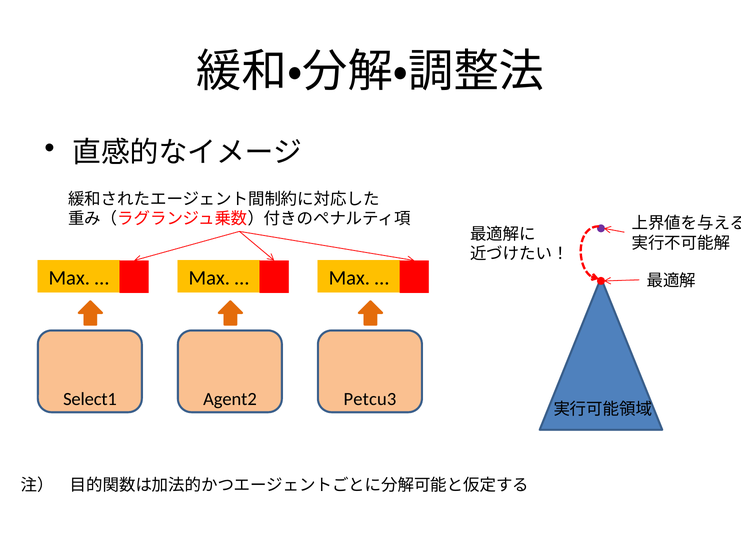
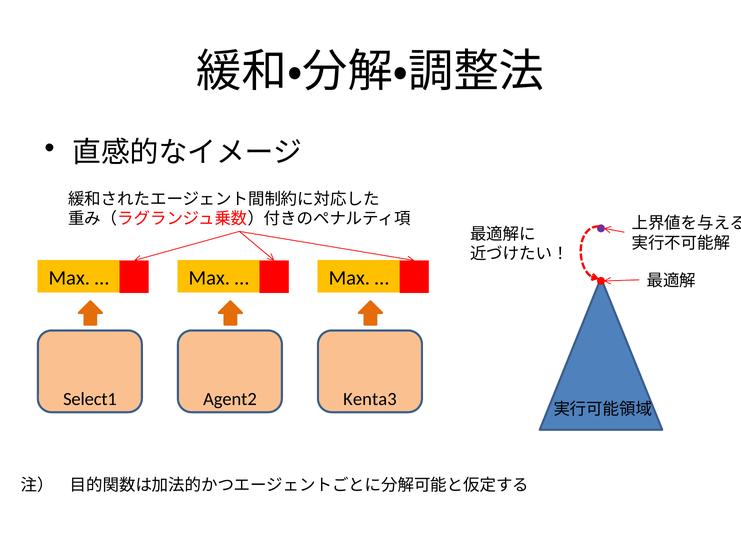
Petcu3: Petcu3 -> Kenta3 (370, 399)
